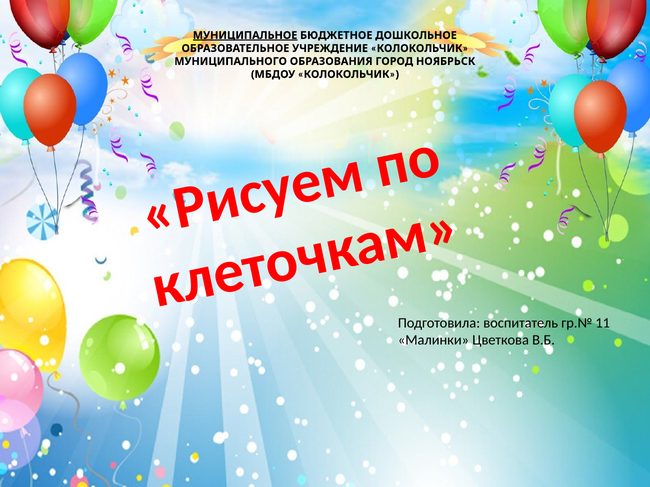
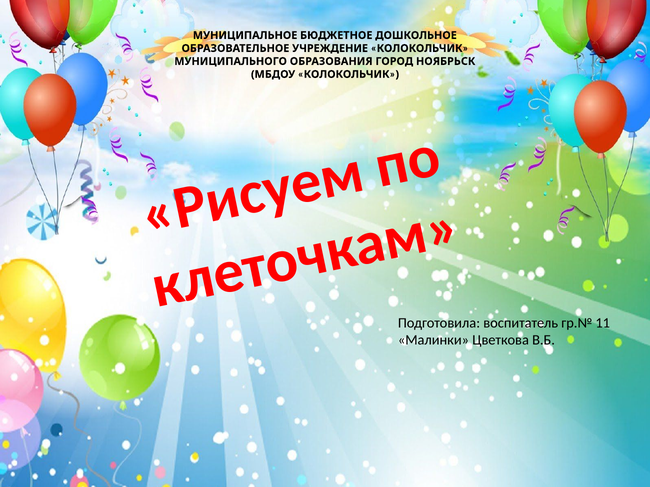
МУНИЦИПАЛЬНОЕ underline: present -> none (245, 35)
